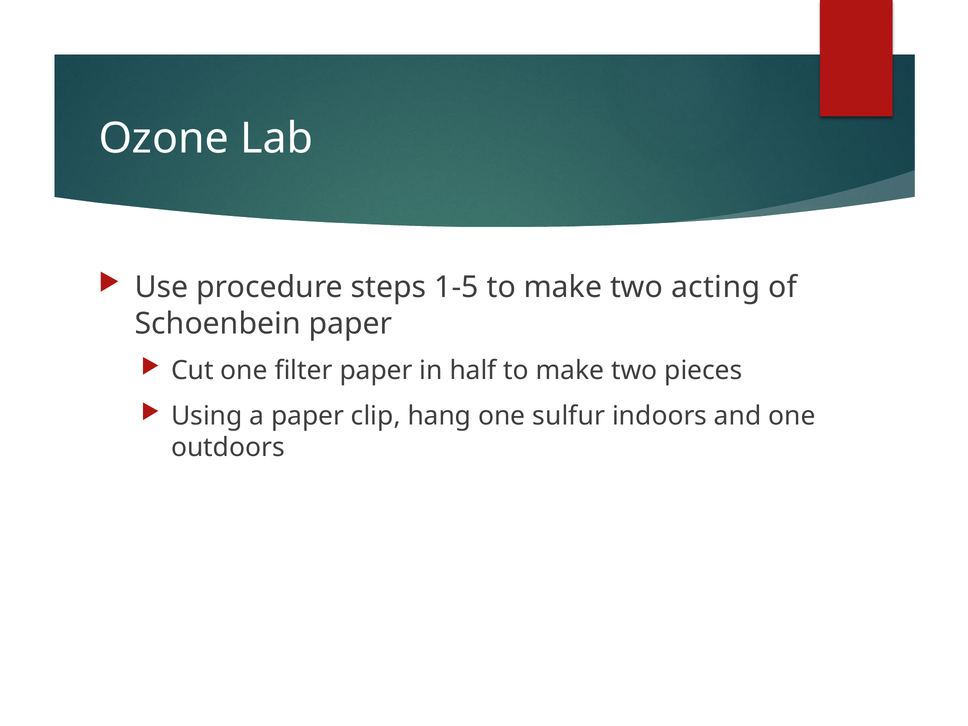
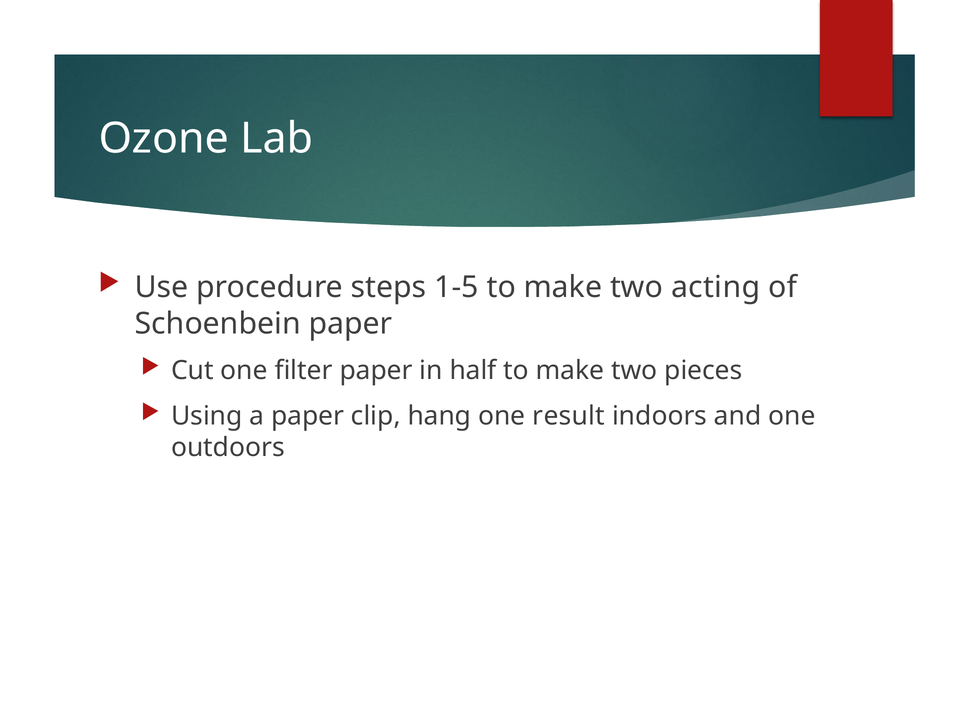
sulfur: sulfur -> result (569, 416)
